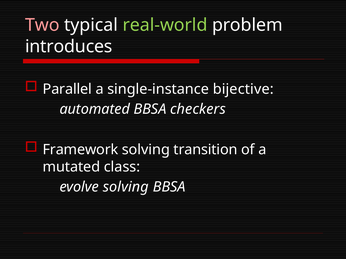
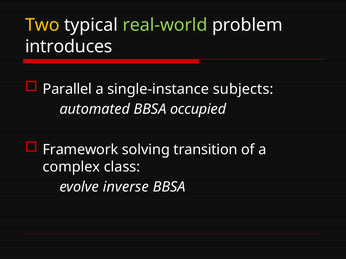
Two colour: pink -> yellow (42, 25)
bijective: bijective -> subjects (243, 89)
checkers: checkers -> occupied (198, 109)
mutated: mutated -> complex (71, 167)
evolve solving: solving -> inverse (126, 187)
